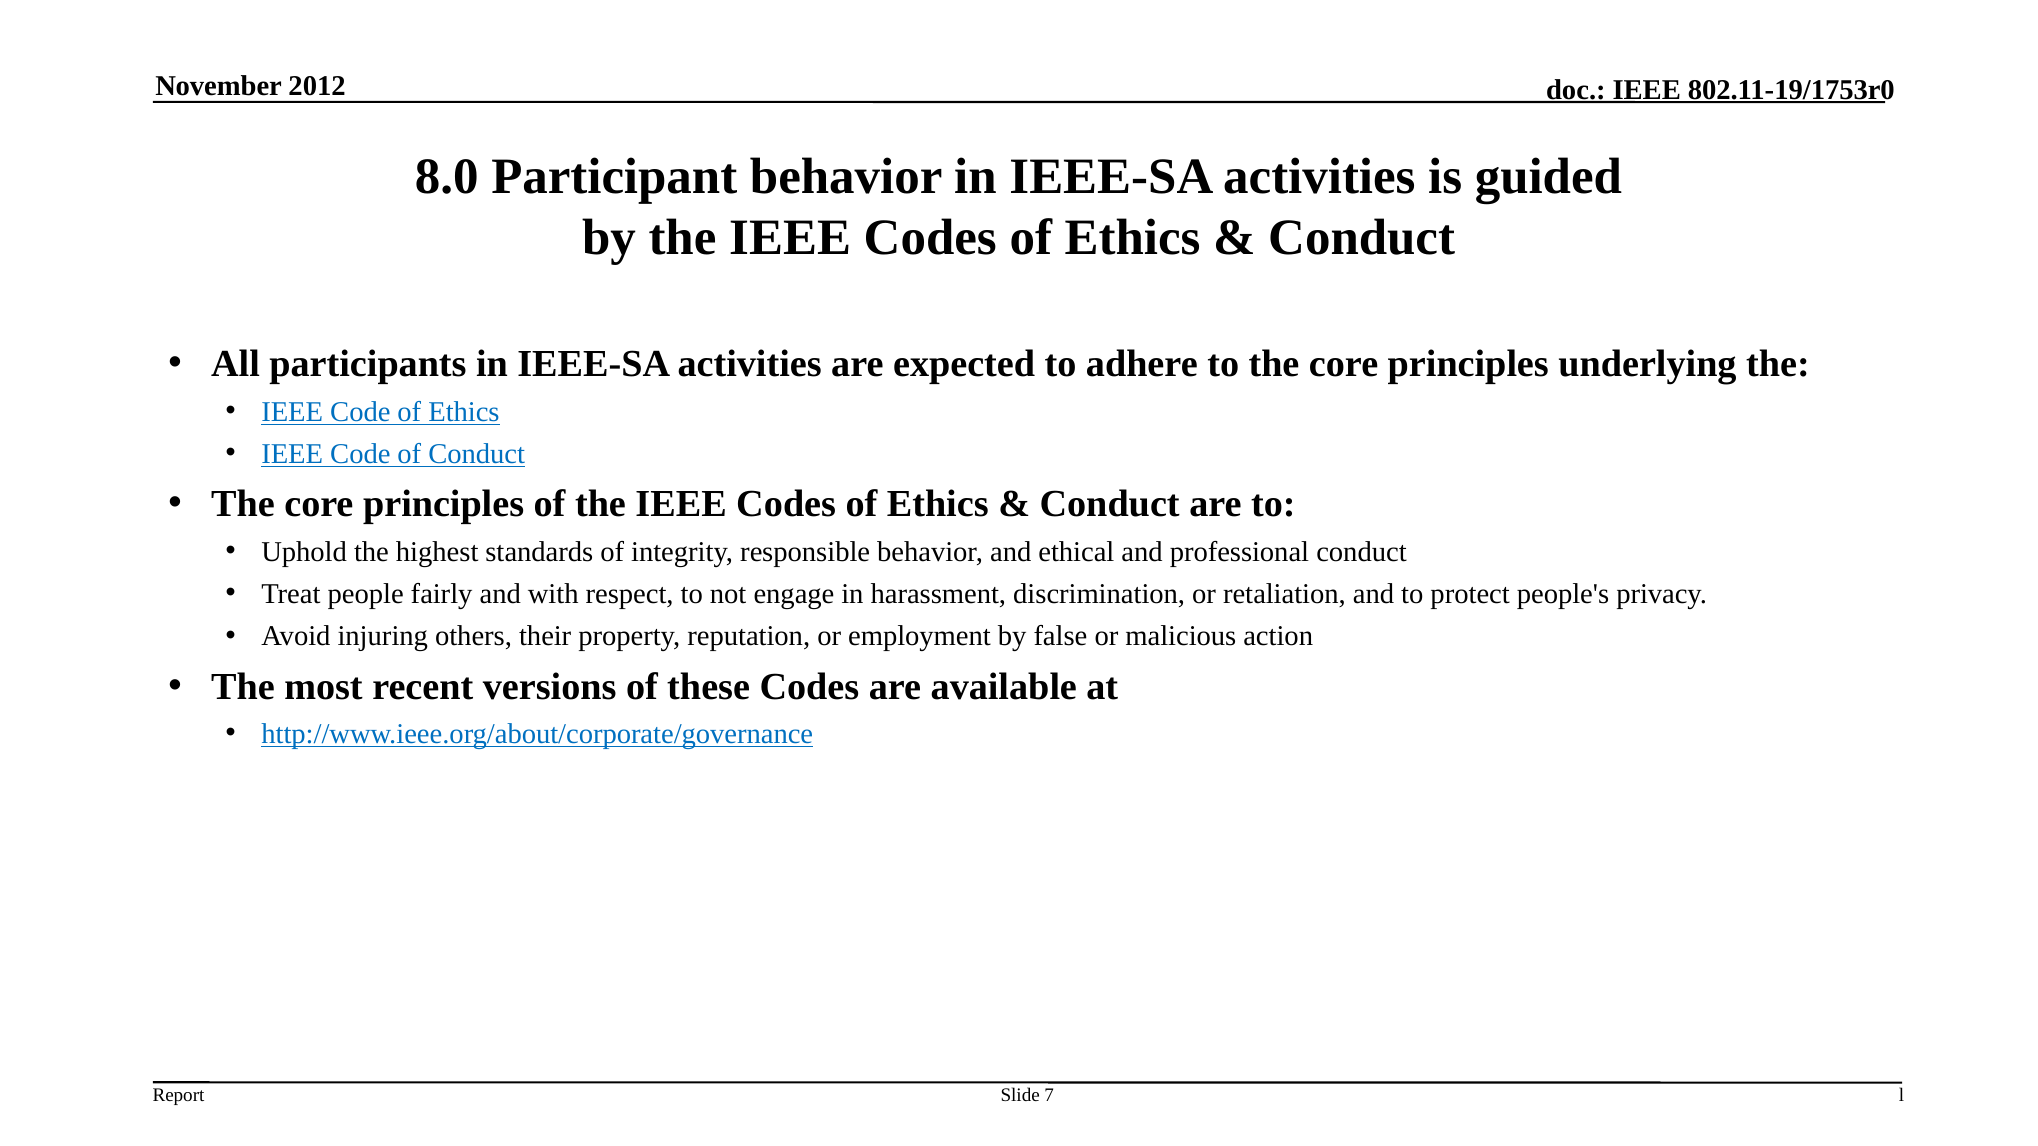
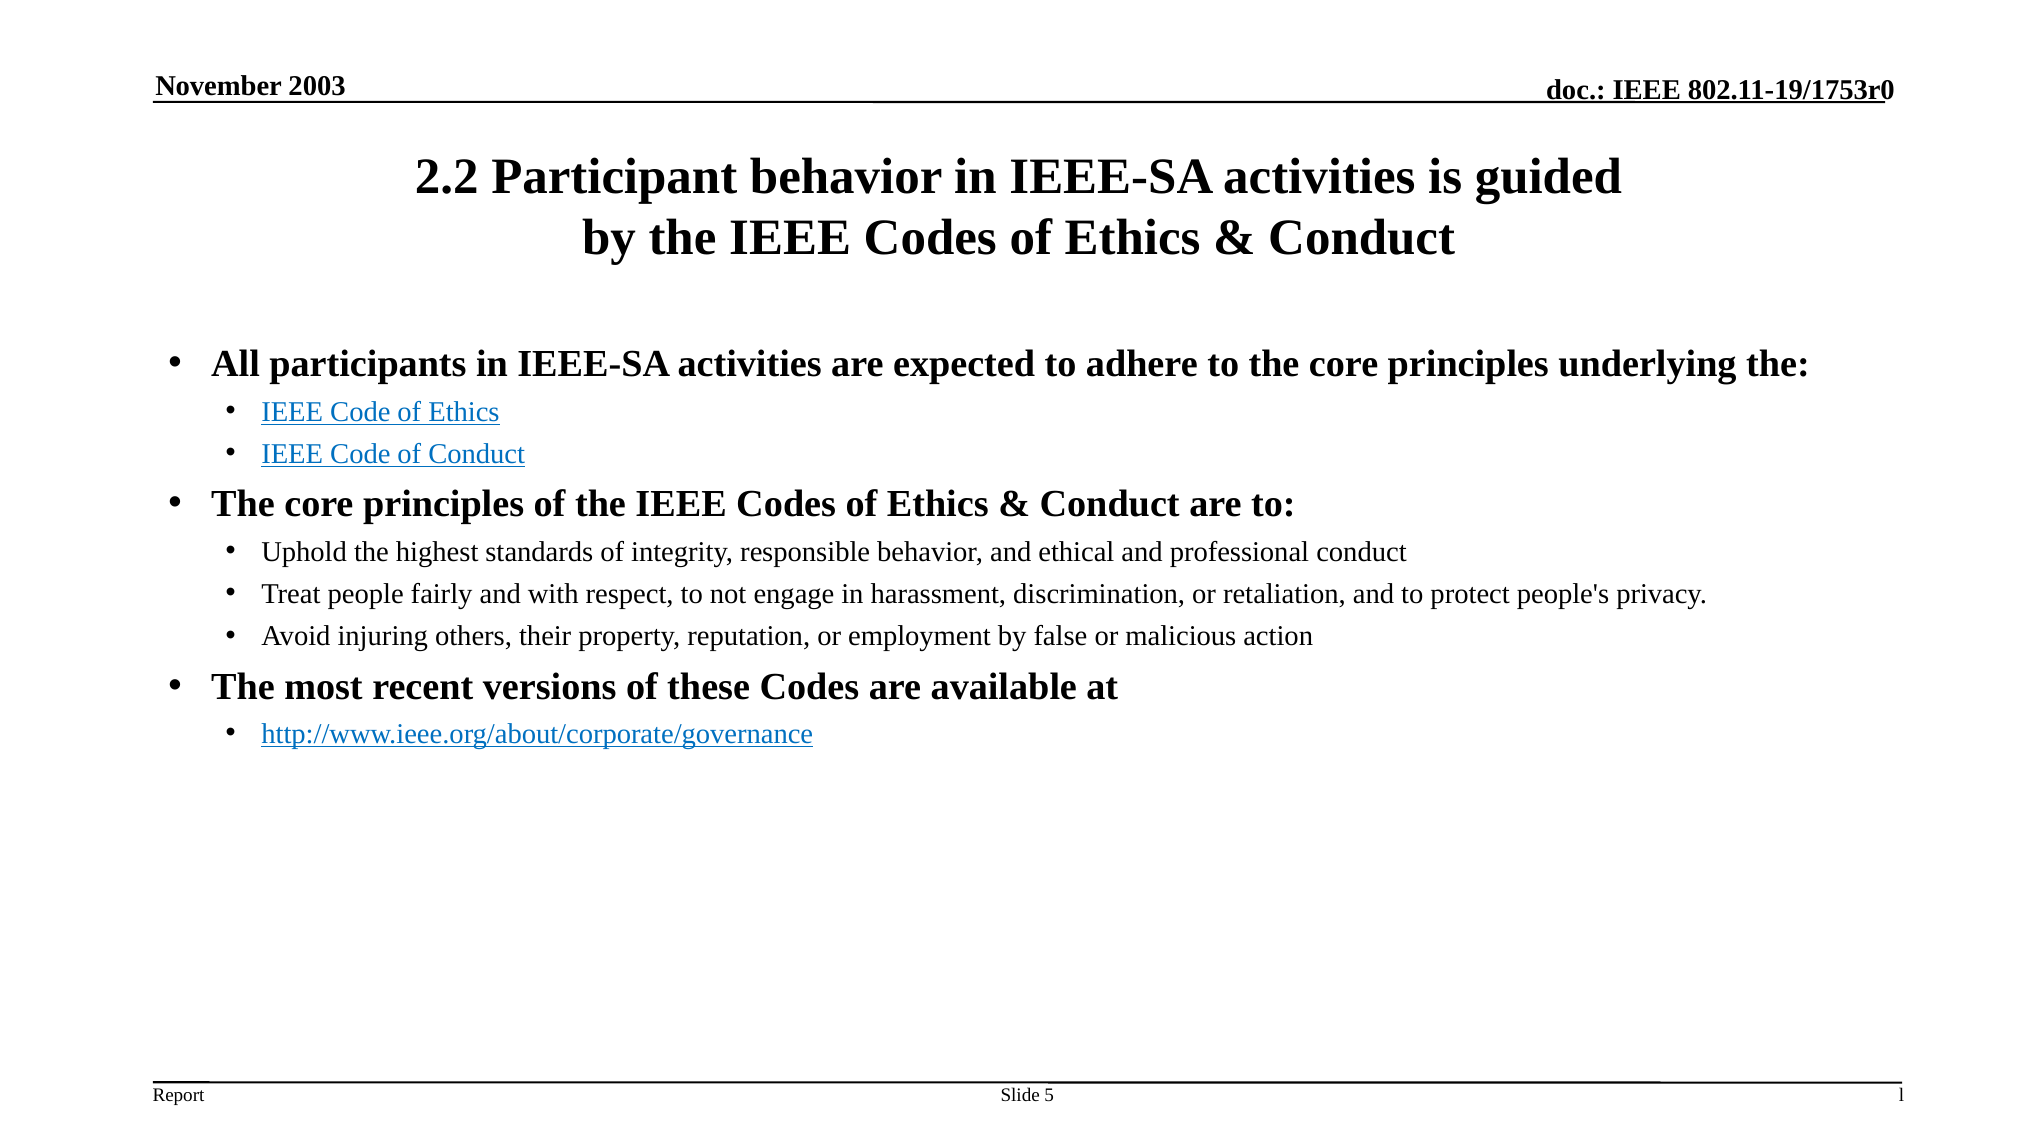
2012: 2012 -> 2003 (317, 86)
8.0: 8.0 -> 2.2 (447, 177)
7: 7 -> 5 (1049, 1095)
